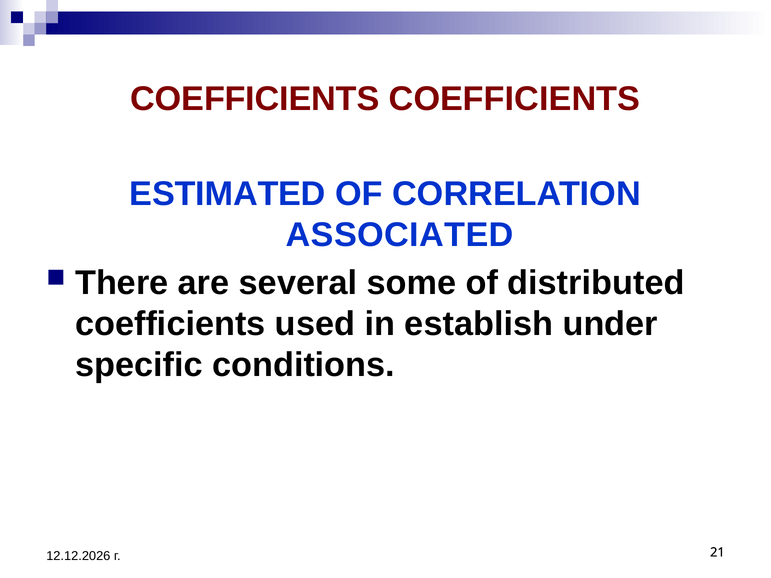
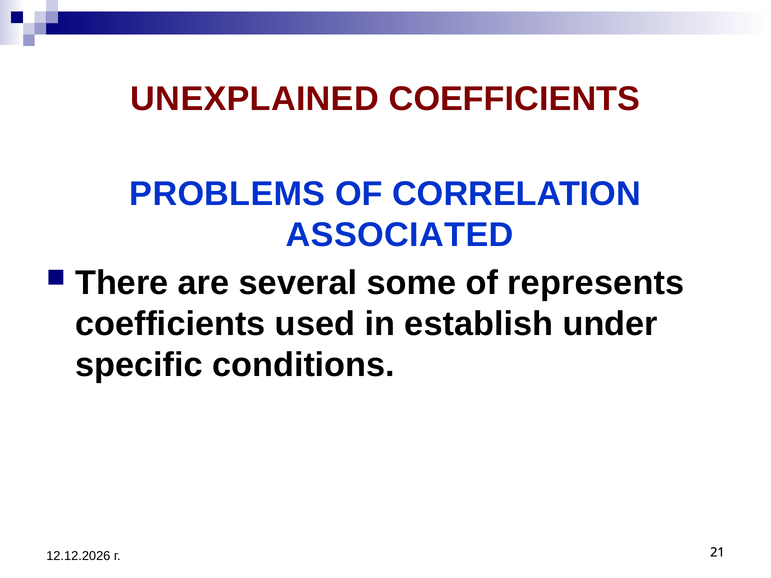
COEFFICIENTS: COEFFICIENTS -> UNEXPLAINED (255, 99)
ESTIMATED: ESTIMATED -> PROBLEMS (227, 194)
distributed: distributed -> represents (596, 283)
